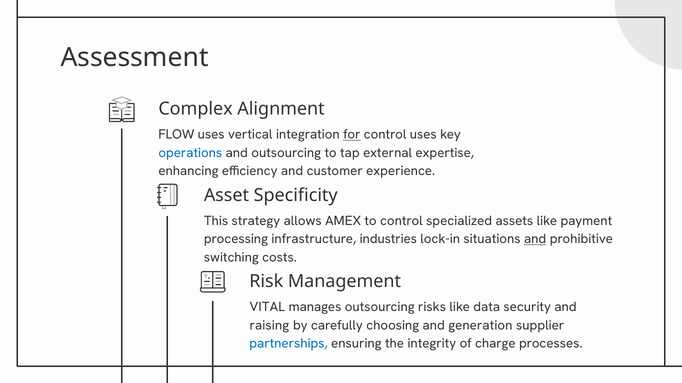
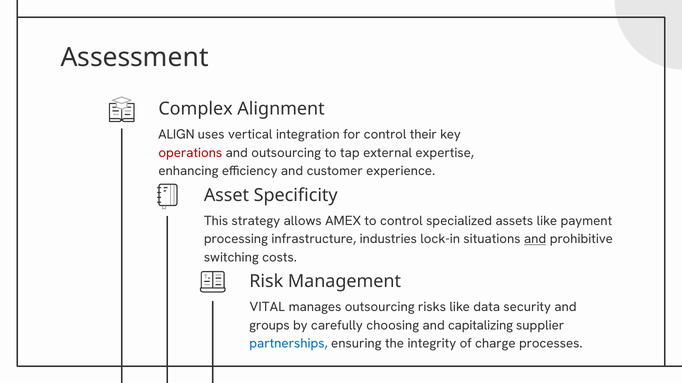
FLOW: FLOW -> ALIGN (176, 135)
for underline: present -> none (352, 135)
control uses: uses -> their (423, 135)
operations colour: blue -> red (190, 153)
raising: raising -> groups (269, 326)
generation: generation -> capitalizing (480, 326)
